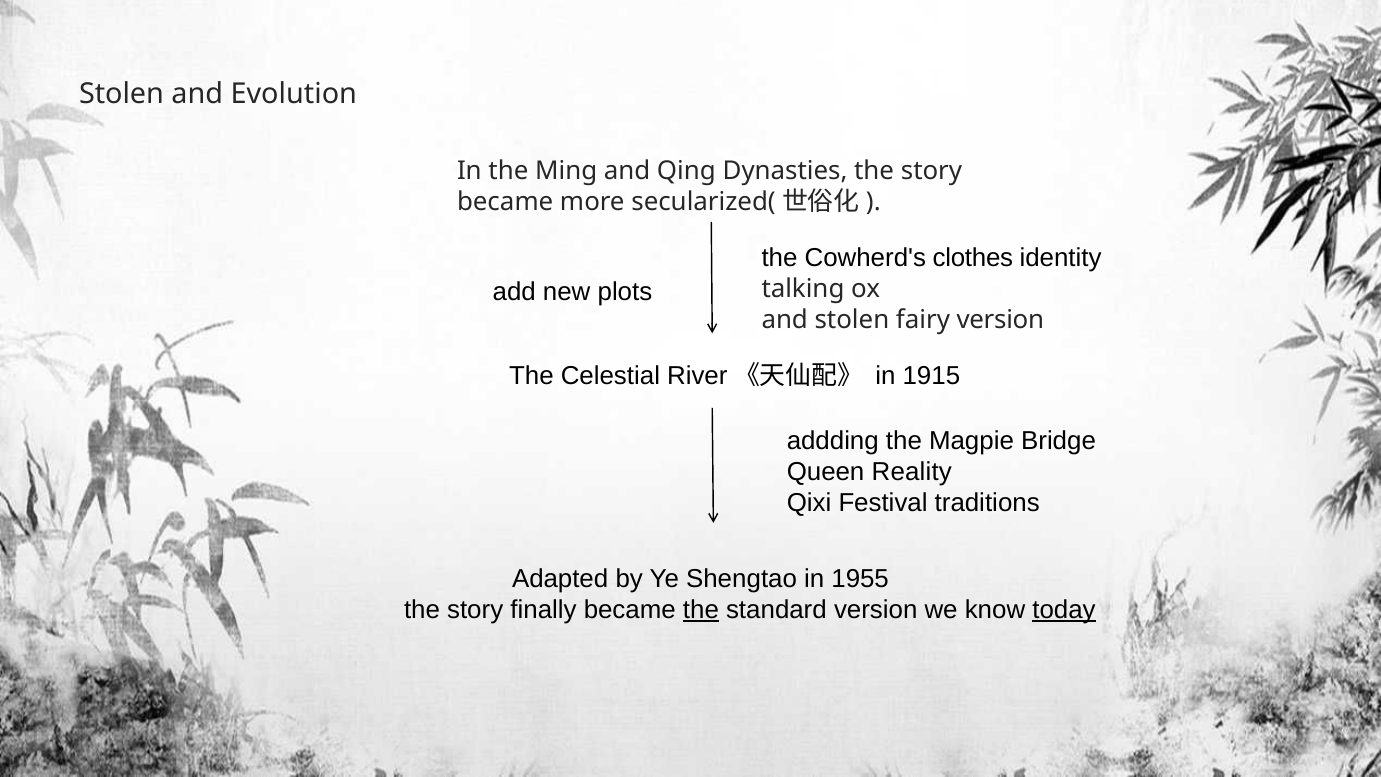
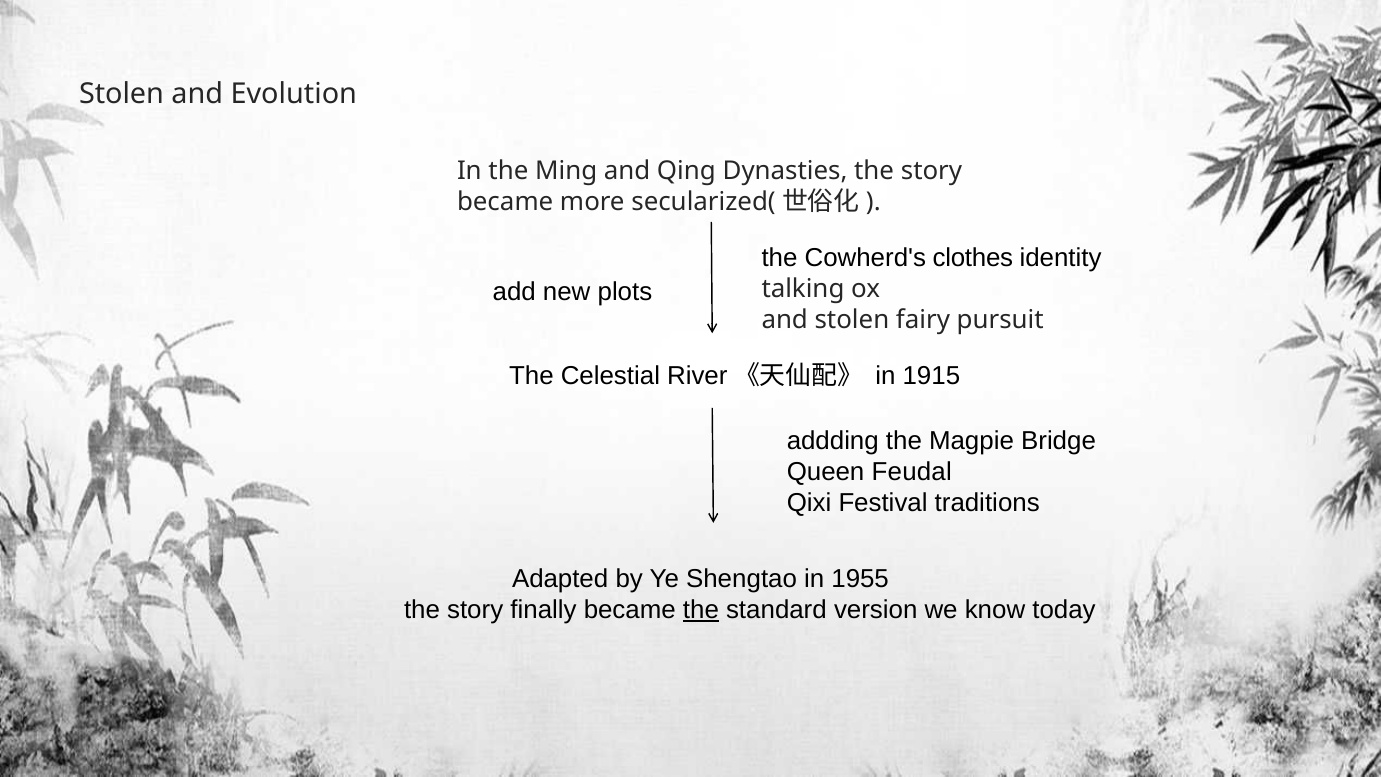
fairy version: version -> pursuit (1000, 320)
Reality: Reality -> Feudal (912, 472)
today underline: present -> none (1064, 610)
